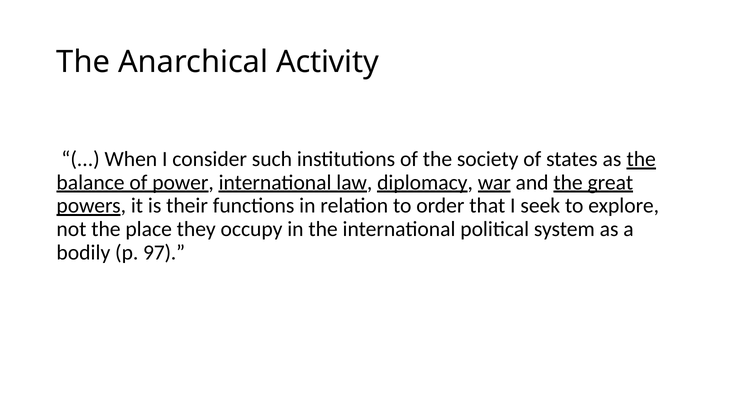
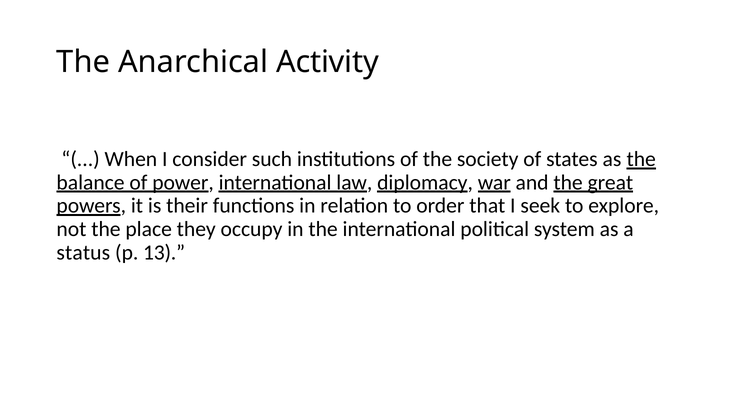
bodily: bodily -> status (83, 252)
97: 97 -> 13 (164, 252)
